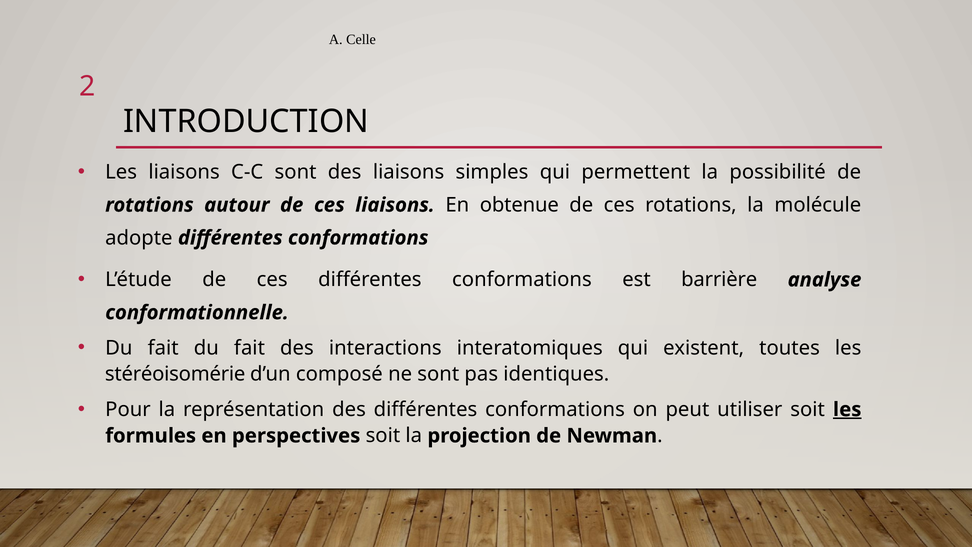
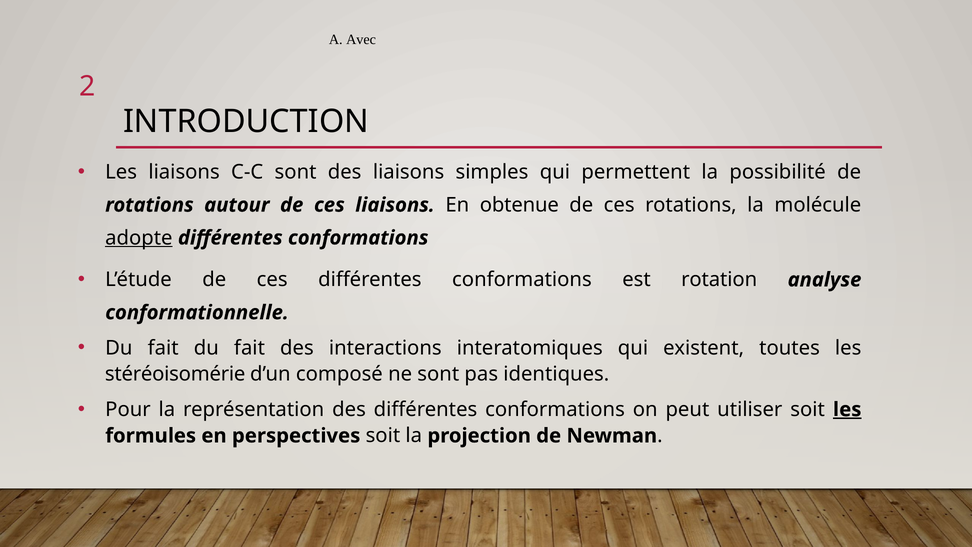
Celle: Celle -> Avec (361, 40)
adopte underline: none -> present (139, 238)
barrière: barrière -> rotation (719, 280)
